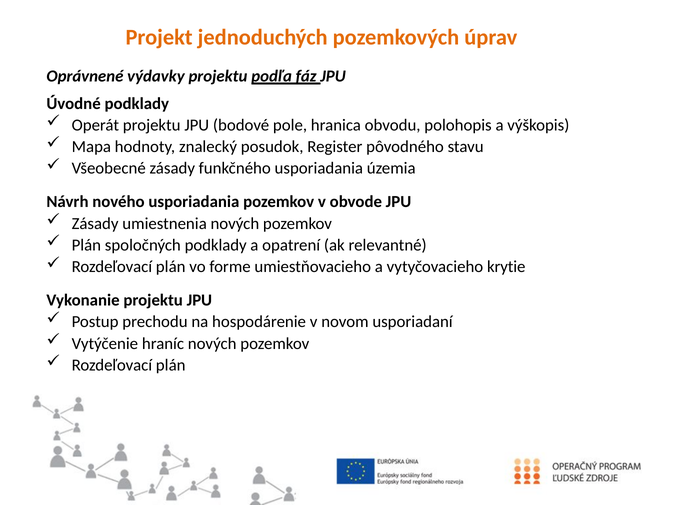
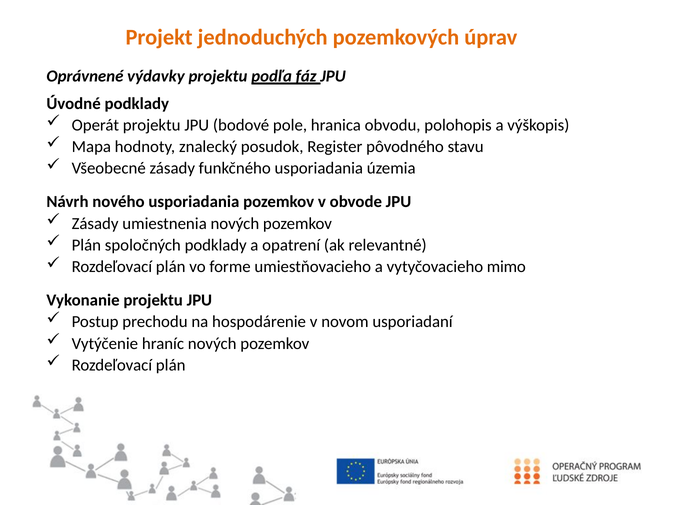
krytie: krytie -> mimo (506, 267)
